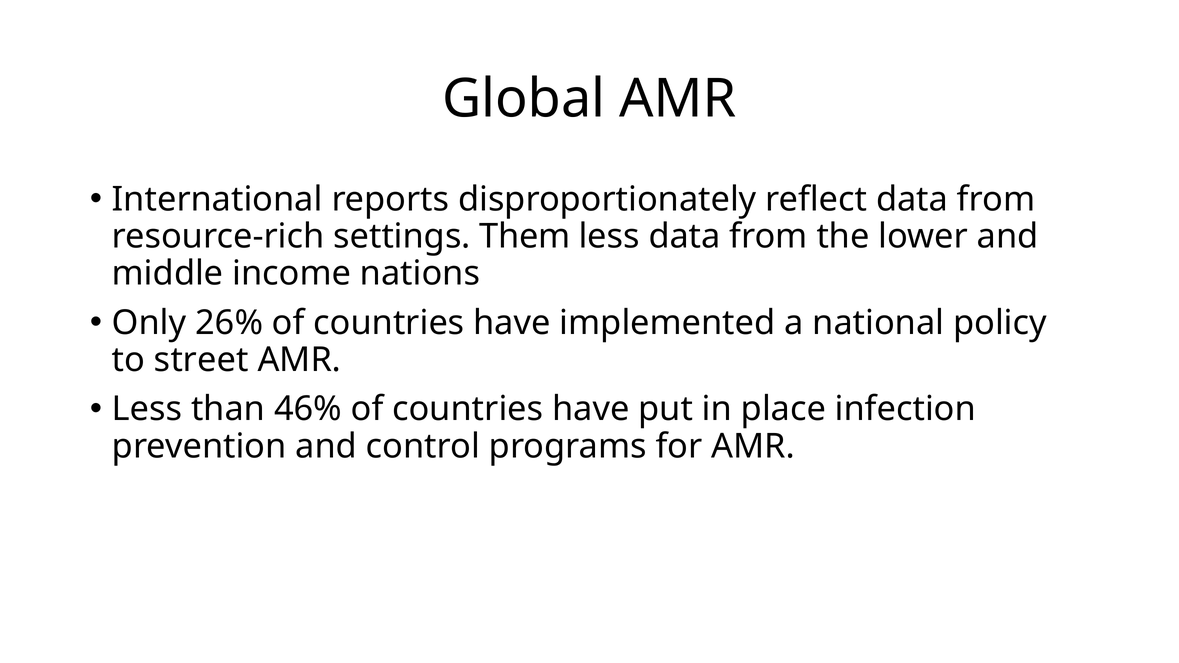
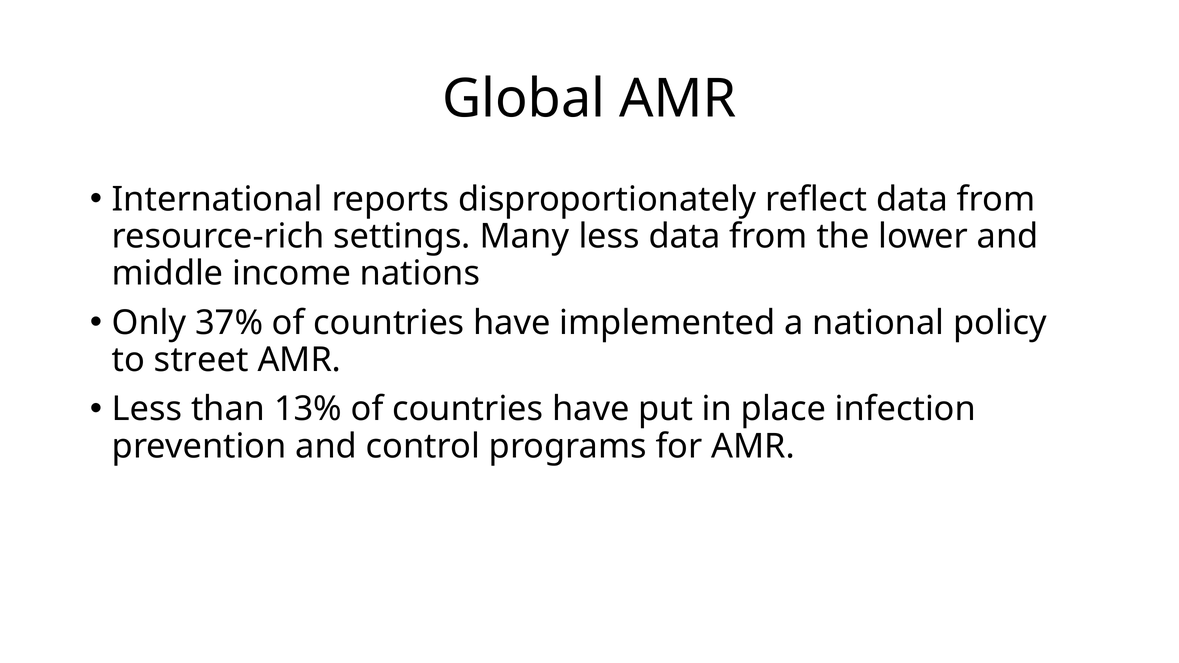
Them: Them -> Many (525, 236)
26%: 26% -> 37% (229, 323)
46%: 46% -> 13% (308, 409)
